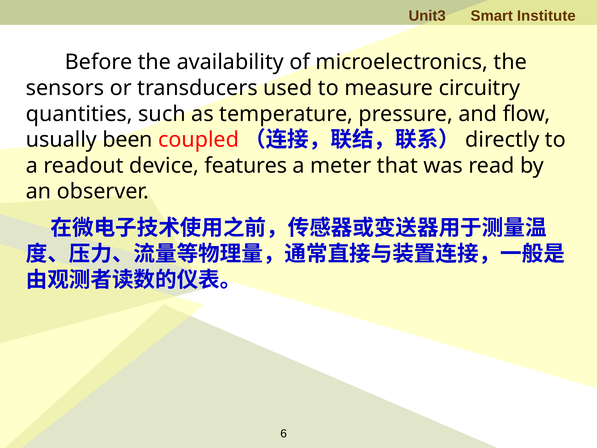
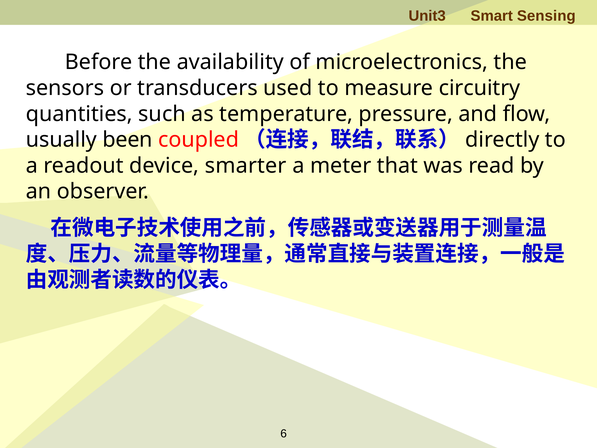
Institute: Institute -> Sensing (546, 16)
features: features -> smarter (246, 166)
